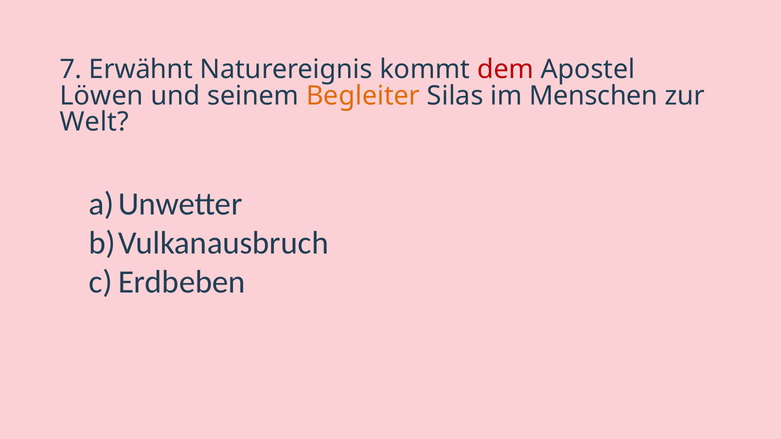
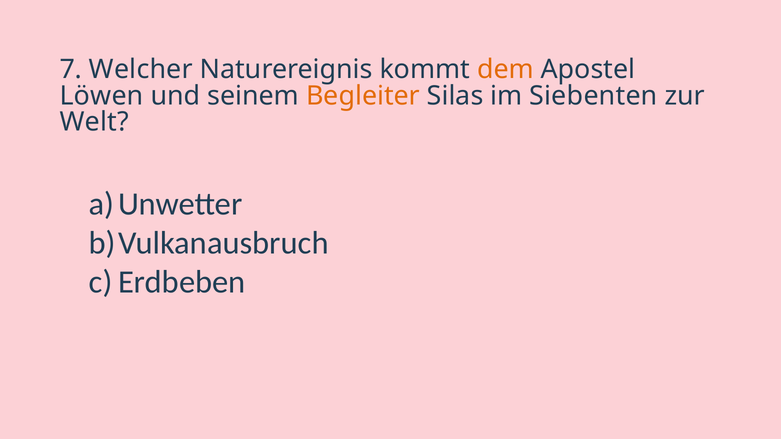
Erwähnt: Erwähnt -> Welcher (141, 70)
dem colour: red -> orange (505, 70)
Menschen: Menschen -> Siebenten (593, 96)
